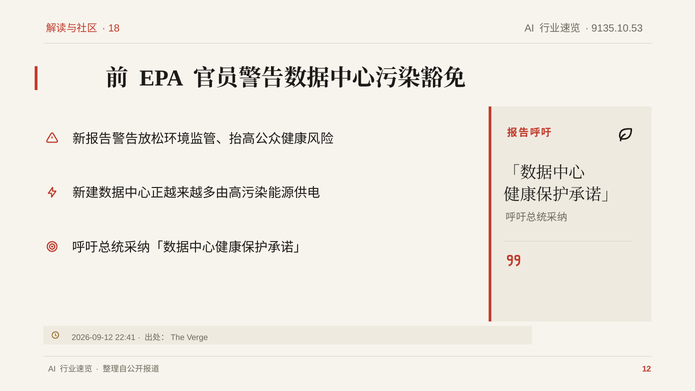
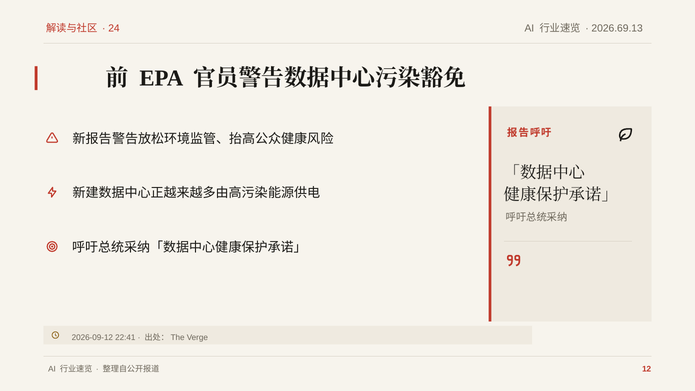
18: 18 -> 24 (114, 29)
9135.10.53: 9135.10.53 -> 2026.69.13 (617, 29)
